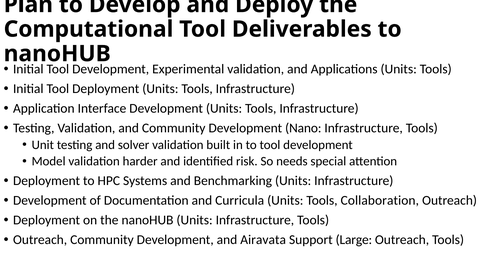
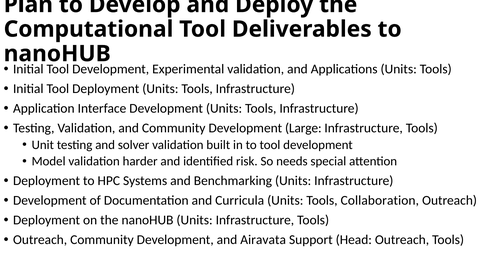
Nano: Nano -> Large (303, 128)
Large: Large -> Head (354, 240)
